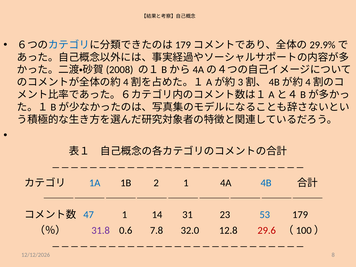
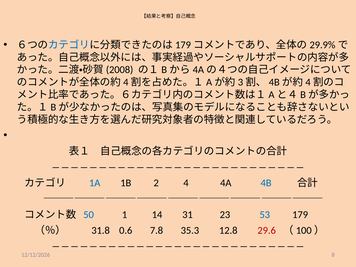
2 1: 1 -> 4 (186, 183)
47: 47 -> 50 (89, 215)
31.8 colour: purple -> black (101, 230)
32.0: 32.0 -> 35.3 (190, 230)
